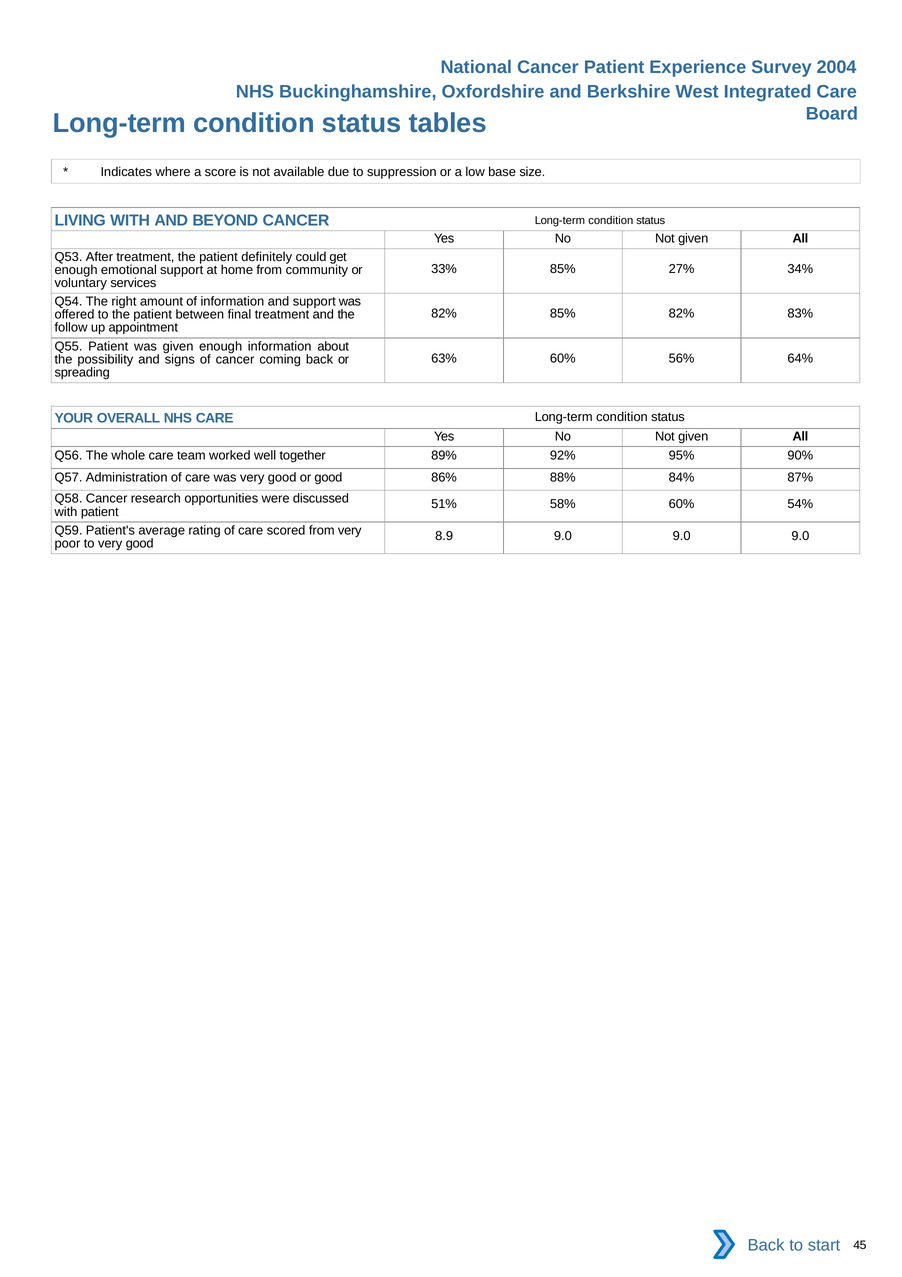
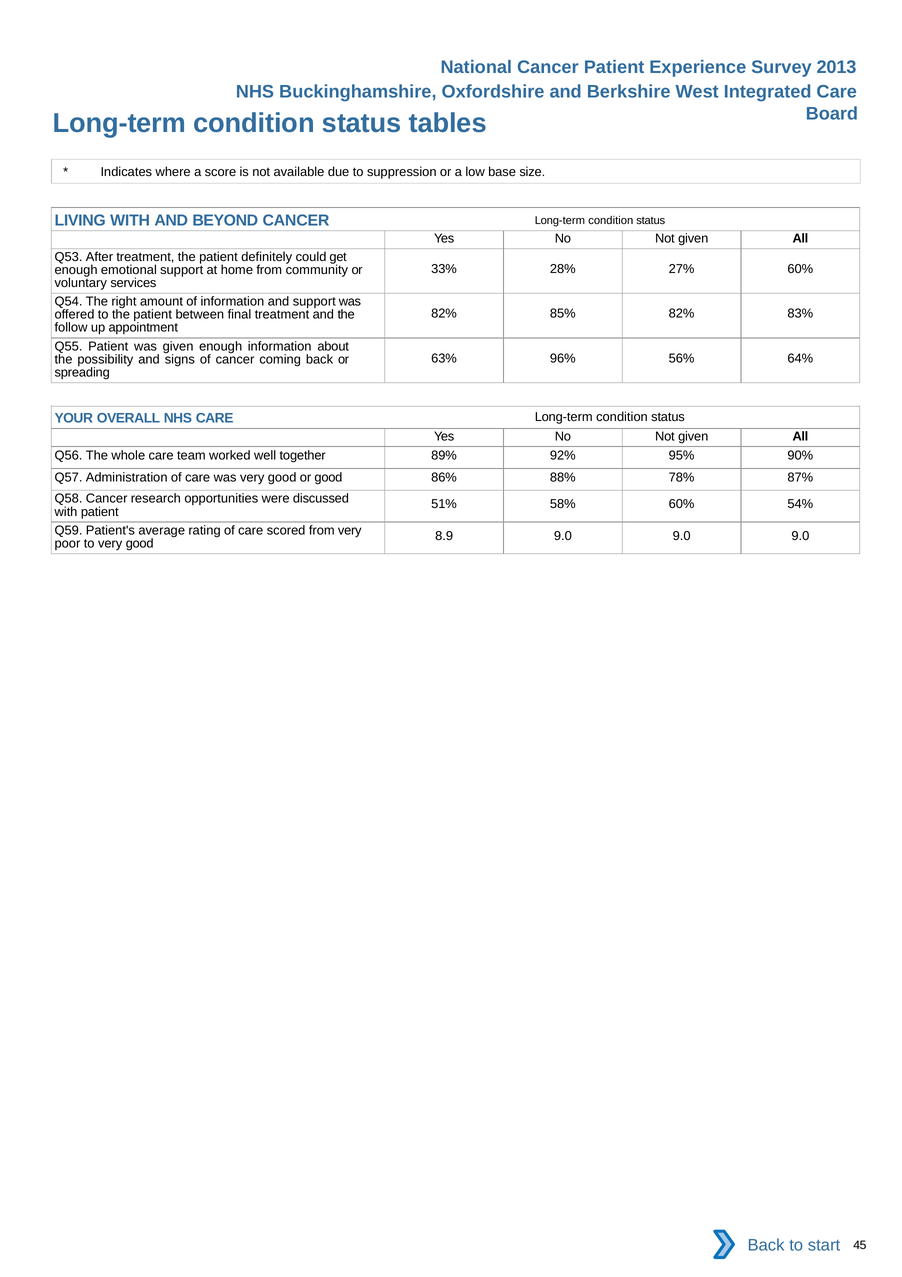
2004: 2004 -> 2013 (836, 67)
33% 85%: 85% -> 28% (563, 269)
27% 34%: 34% -> 60% (800, 269)
63% 60%: 60% -> 96% (563, 358)
84%: 84% -> 78% (682, 477)
